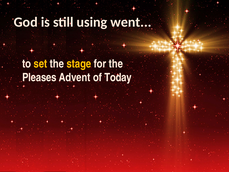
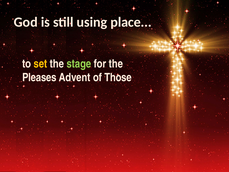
went: went -> place (131, 22)
stage colour: yellow -> light green (79, 64)
Today: Today -> Those (118, 77)
